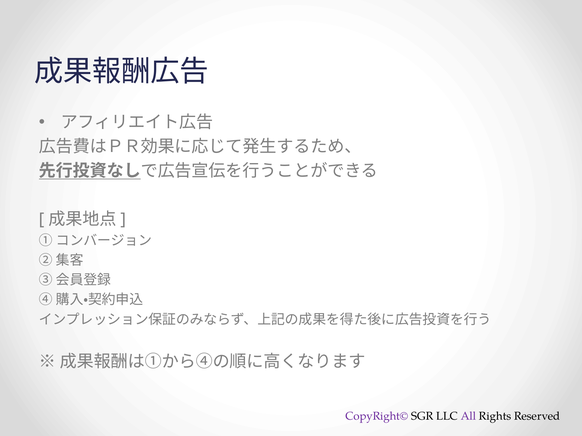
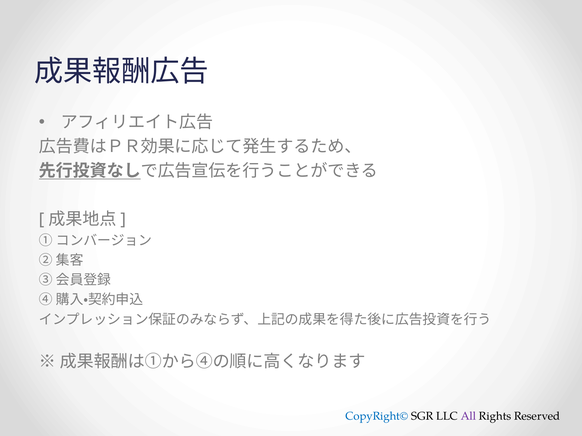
CopyRight© colour: purple -> blue (377, 417)
